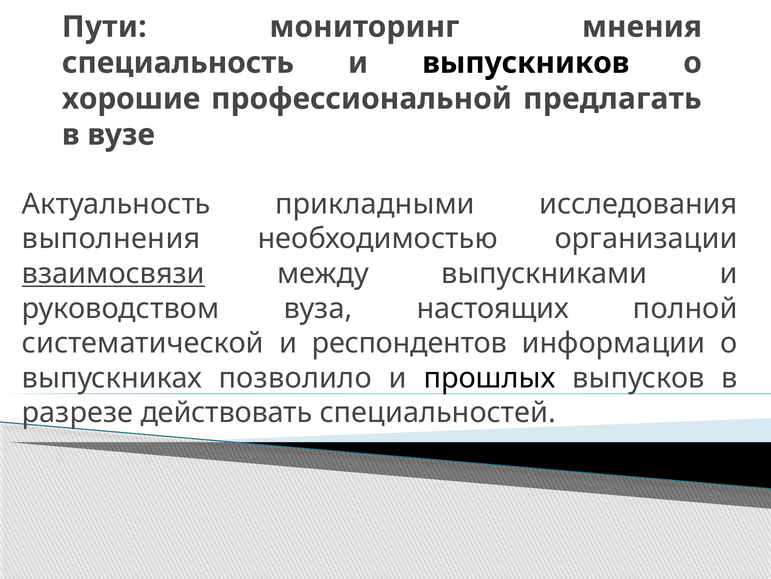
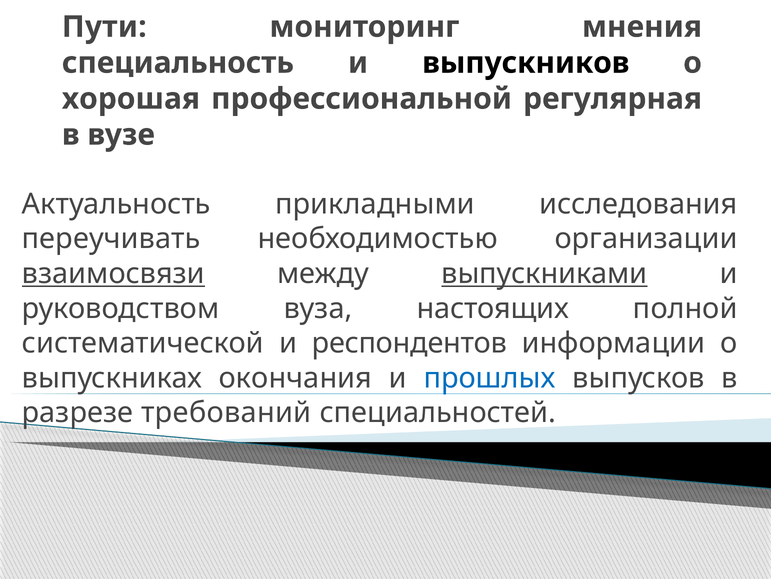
хорошие: хорошие -> хорошая (131, 99)
предлагать: предлагать -> регулярная (613, 99)
выполнения: выполнения -> переучивать (111, 239)
выпускниками underline: none -> present (544, 273)
позволило: позволило -> окончания (295, 378)
прошлых colour: black -> blue (490, 378)
действовать: действовать -> требований (226, 412)
